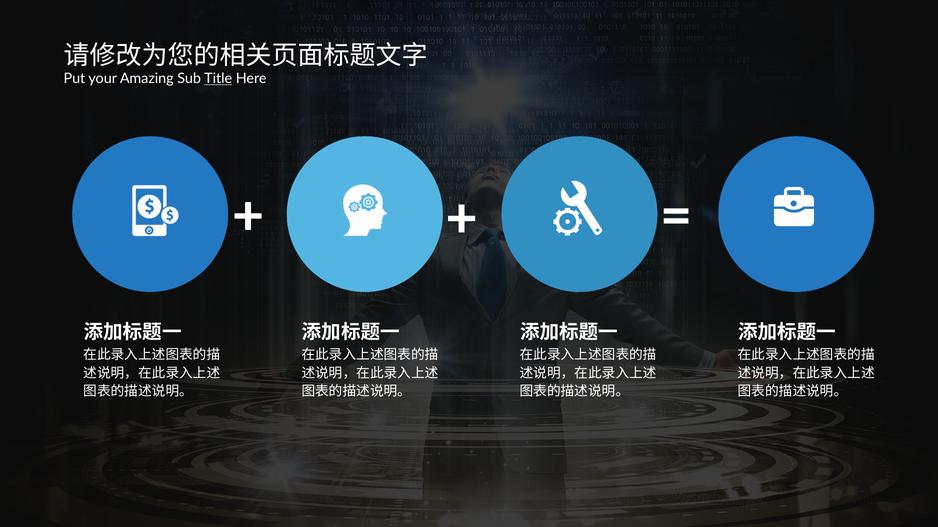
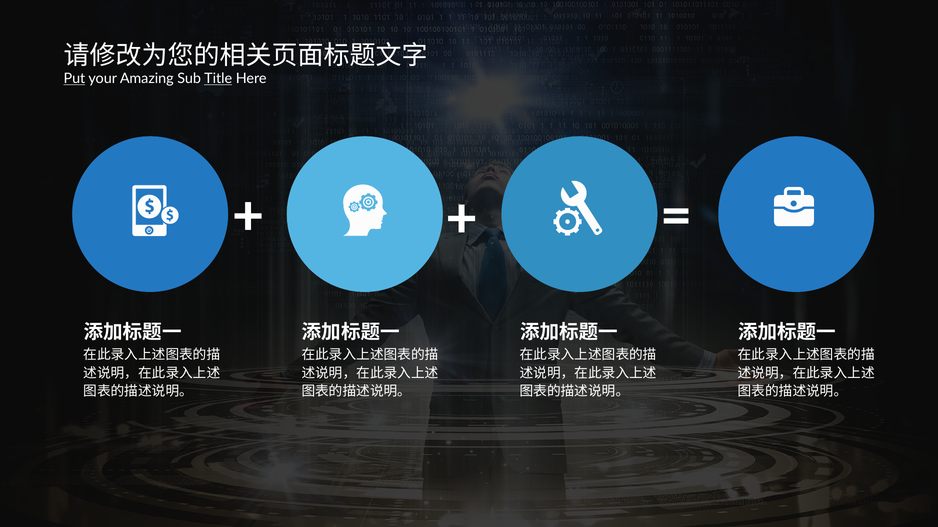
Put underline: none -> present (74, 79)
